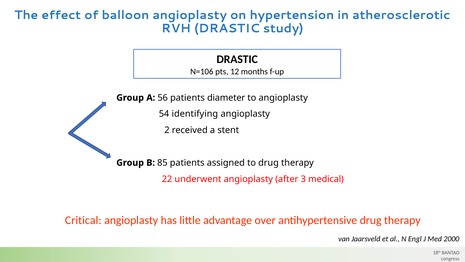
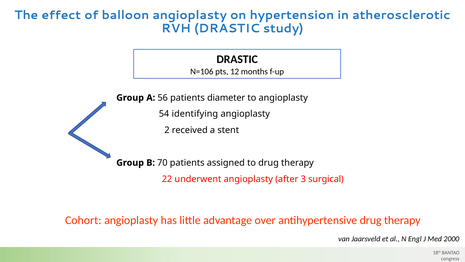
85: 85 -> 70 (162, 163)
medical: medical -> surgical (326, 179)
Critical: Critical -> Cohort (83, 220)
